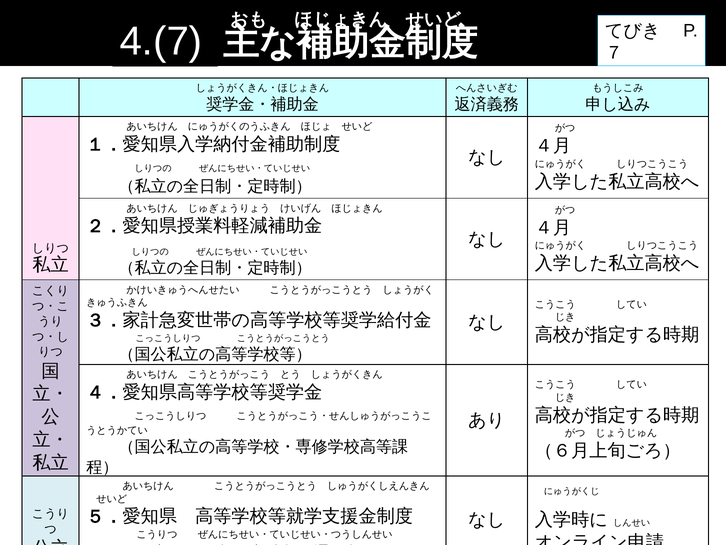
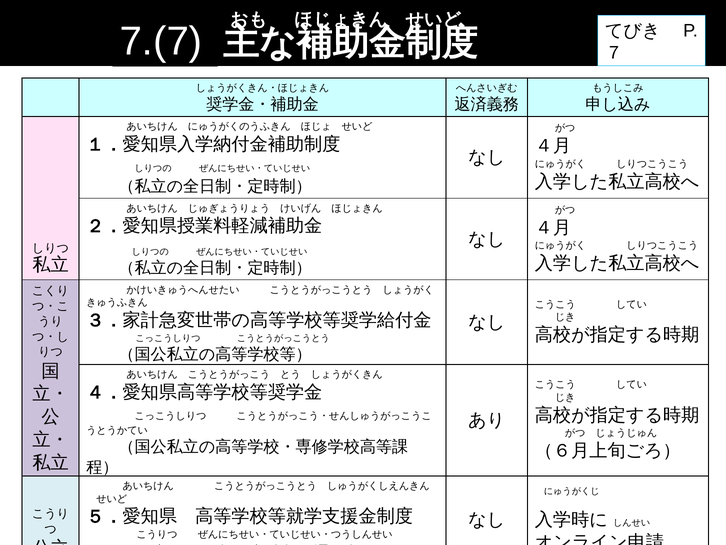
4.(7: 4.(7 -> 7.(7 (161, 41)
